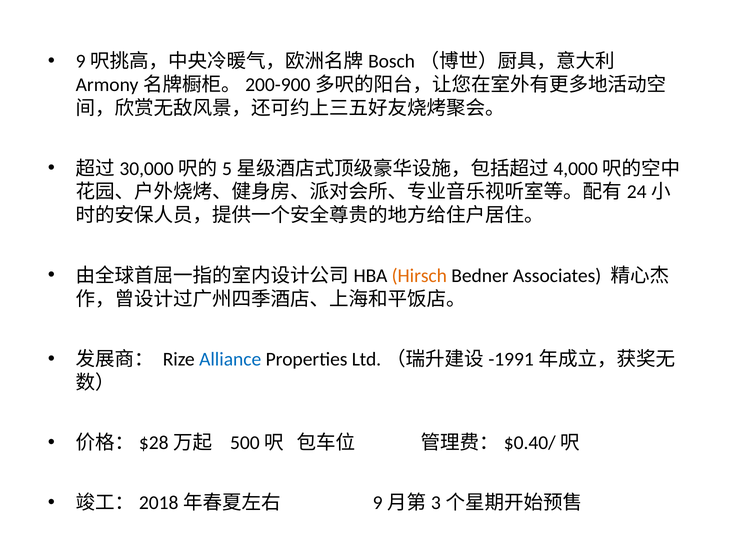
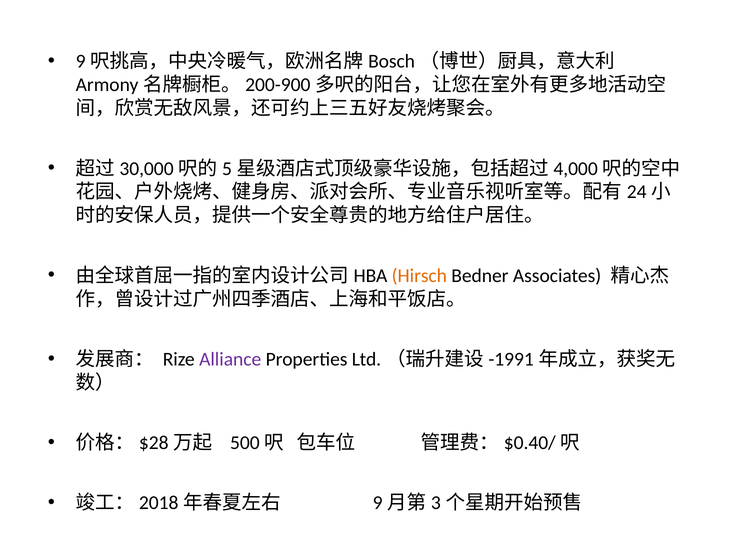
Alliance colour: blue -> purple (230, 359)
